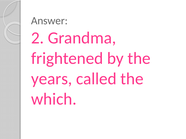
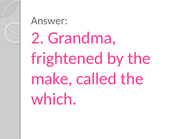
years: years -> make (52, 79)
